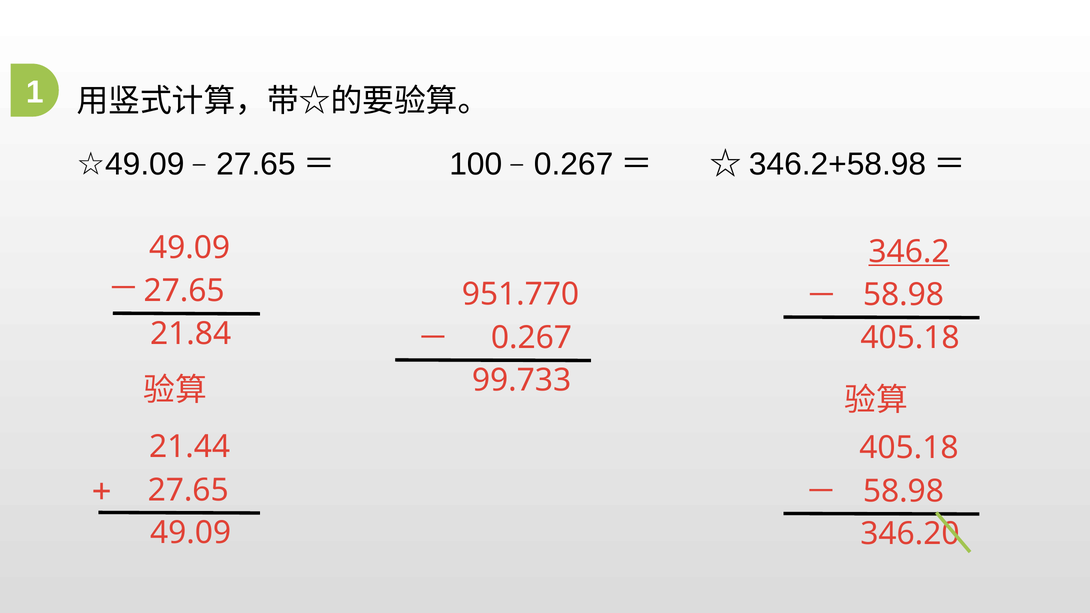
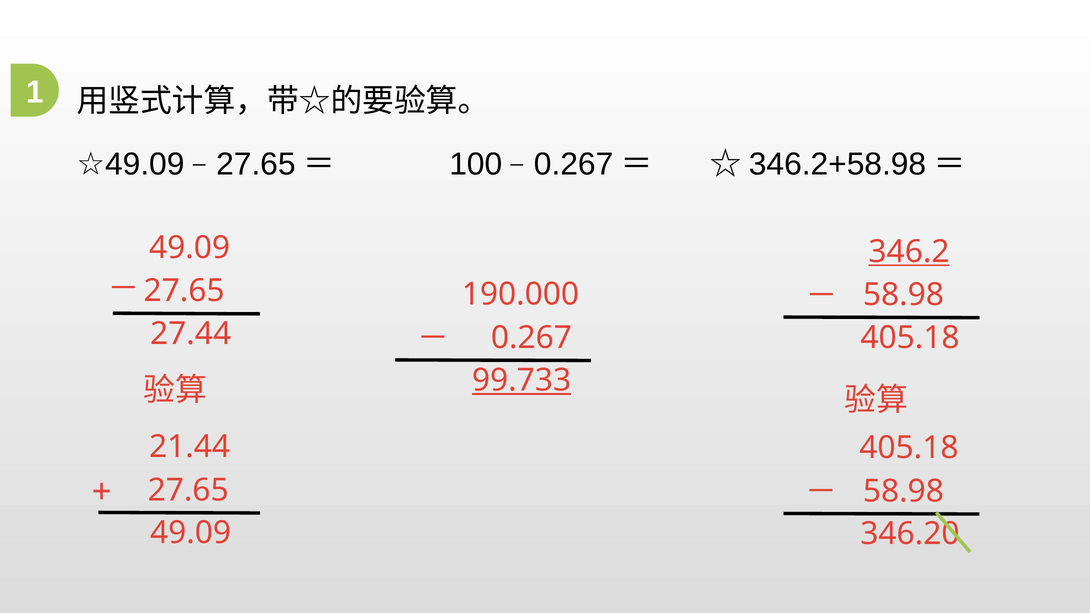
951.770: 951.770 -> 190.000 (520, 294)
21.84: 21.84 -> 27.44 (191, 334)
99.733 underline: none -> present (522, 380)
